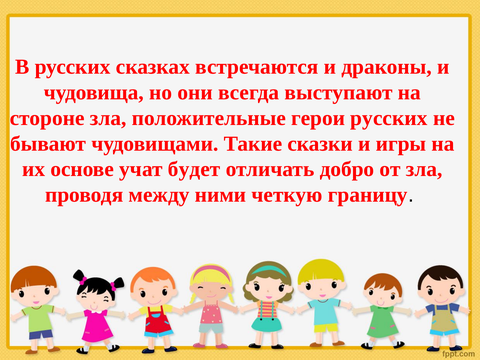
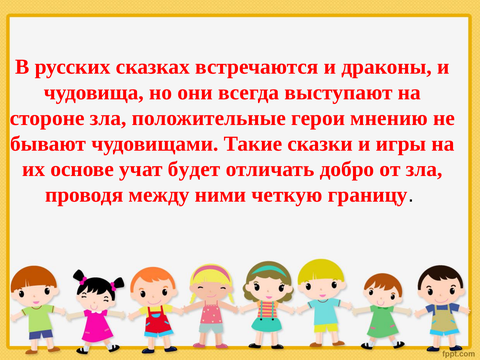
герои русских: русских -> мнению (389, 118)
